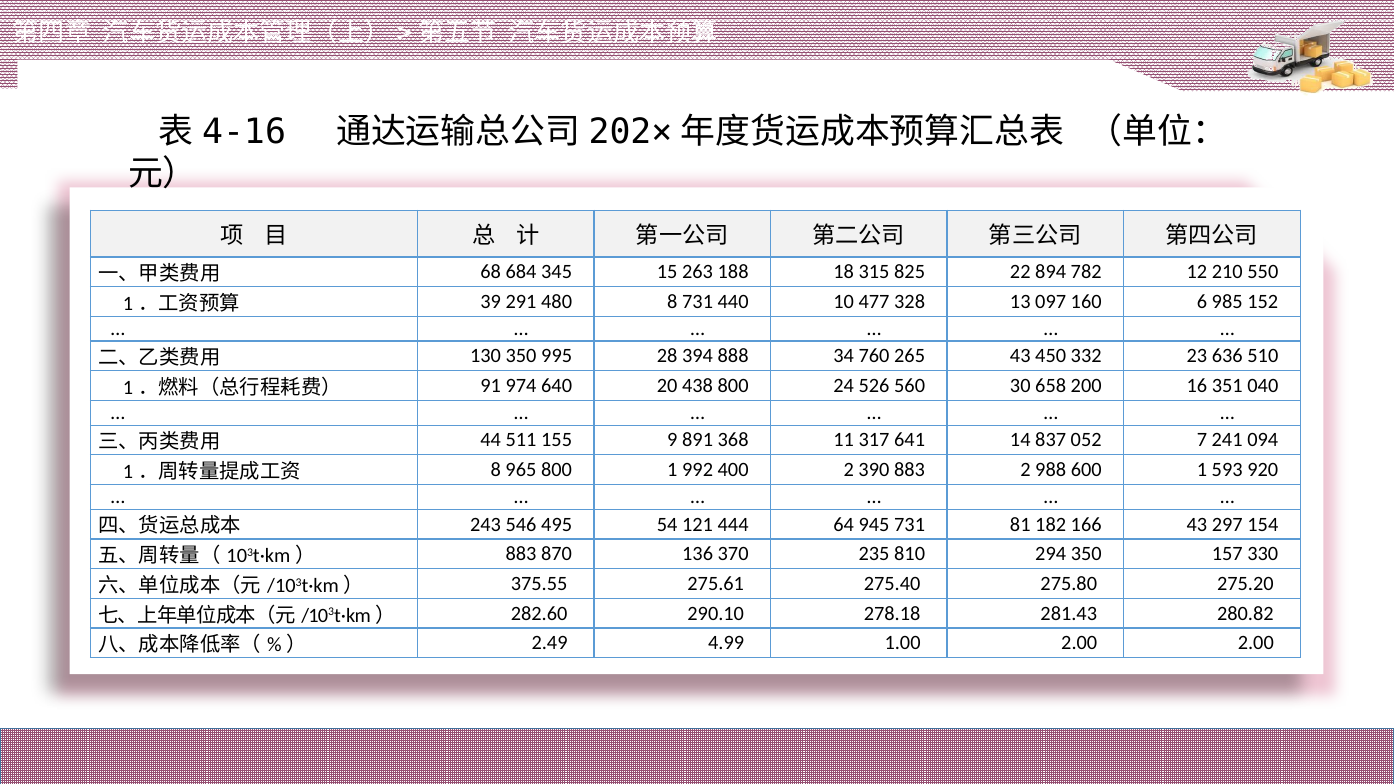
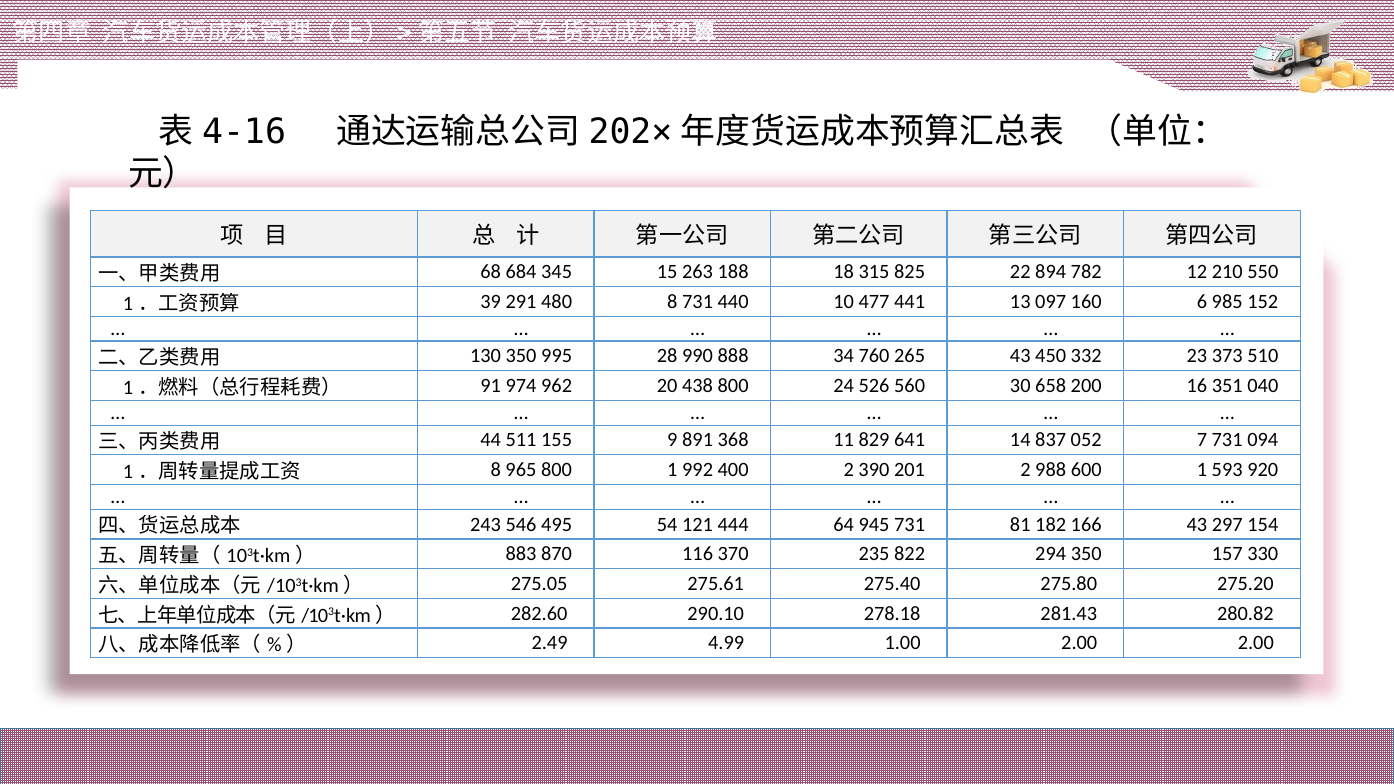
328: 328 -> 441 (910, 302)
394: 394 -> 990 (698, 356)
636: 636 -> 373 (1227, 356)
640: 640 -> 962 (557, 386)
317: 317 -> 829 (874, 440)
7 241: 241 -> 731 (1227, 440)
390 883: 883 -> 201 (910, 470)
136: 136 -> 116 (698, 554)
810: 810 -> 822 (910, 554)
375.55: 375.55 -> 275.05 (539, 584)
